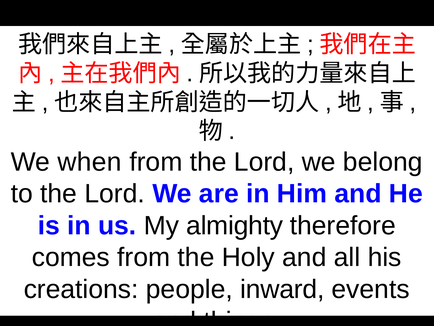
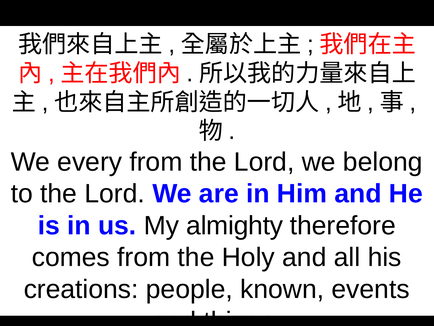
when: when -> every (90, 162)
inward: inward -> known (282, 289)
